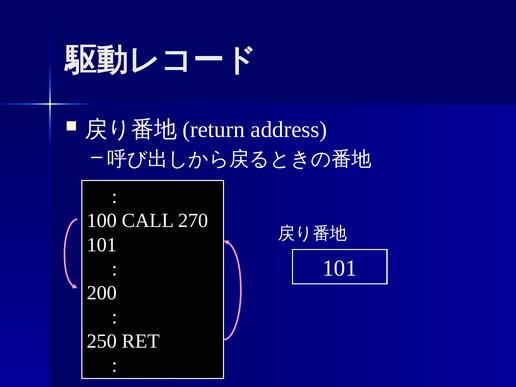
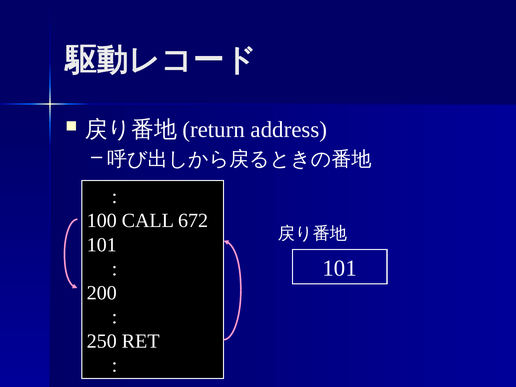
270: 270 -> 672 (193, 221)
